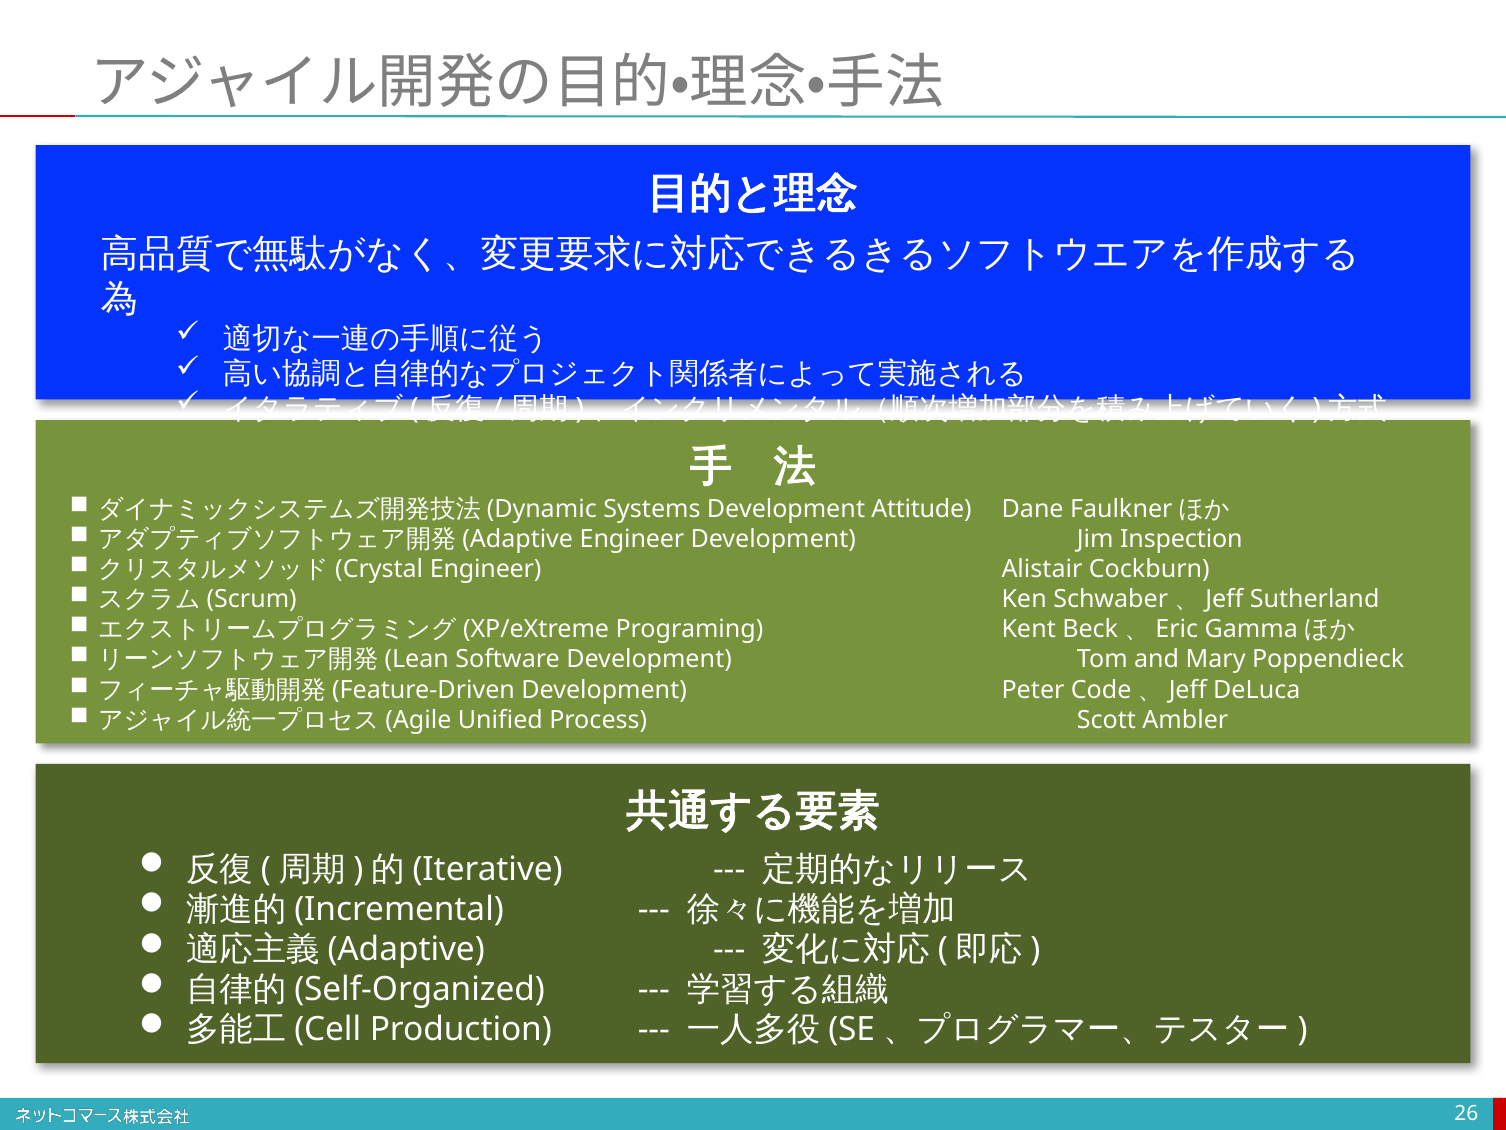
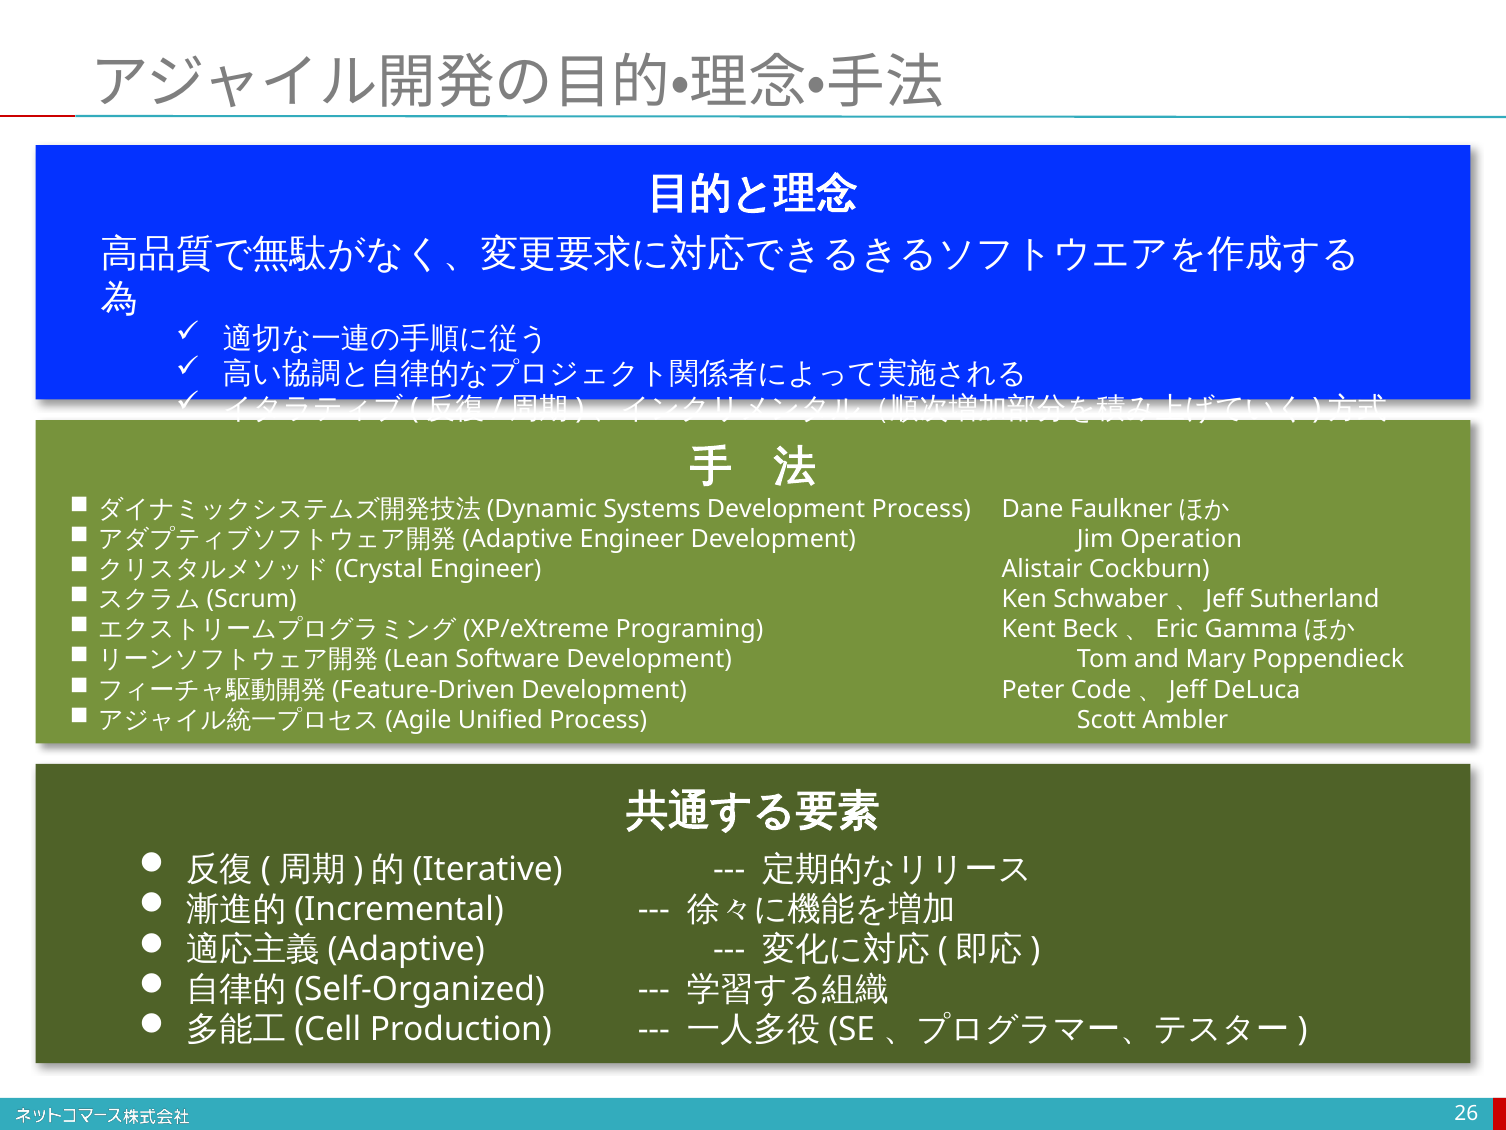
Development Attitude: Attitude -> Process (921, 509)
Inspection: Inspection -> Operation (1181, 539)
